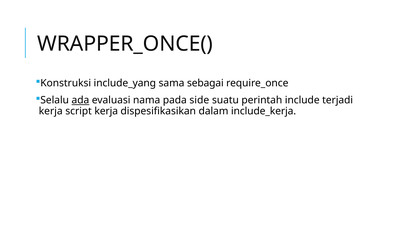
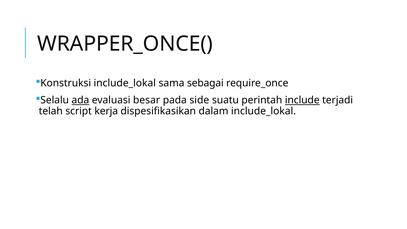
Konstruksi include_yang: include_yang -> include_lokal (125, 83)
nama: nama -> besar (147, 100)
include underline: none -> present (302, 100)
kerja: kerja -> telah (51, 111)
dalam include_kerja: include_kerja -> include_lokal (264, 111)
